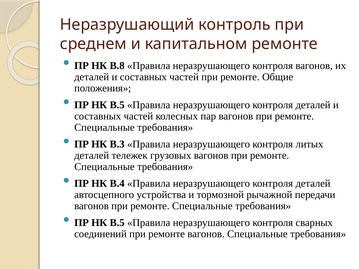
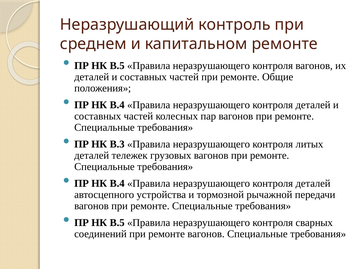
В.8: В.8 -> В.5 (117, 66)
В.5: В.5 -> В.4 (117, 105)
